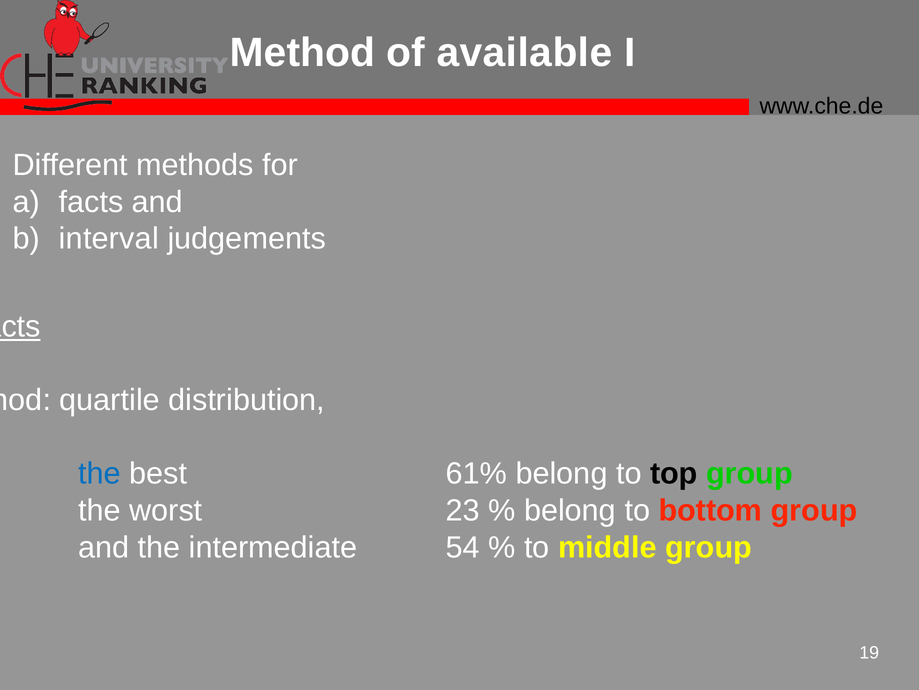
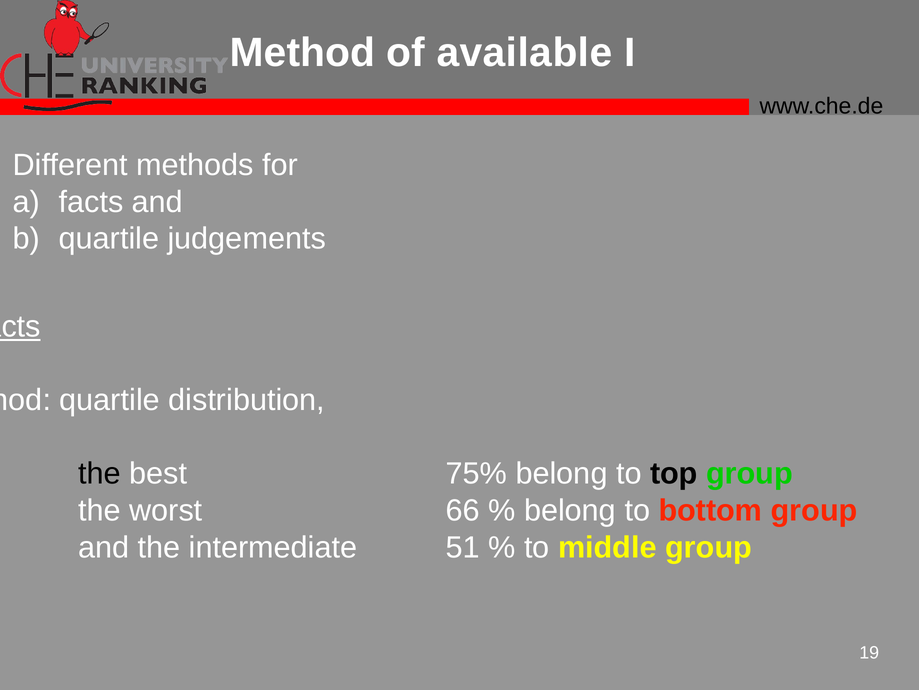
interval: interval -> quartile (109, 238)
the colour: blue -> black (99, 473)
61%: 61% -> 75% (476, 473)
23: 23 -> 66 (463, 510)
54: 54 -> 51 (463, 547)
